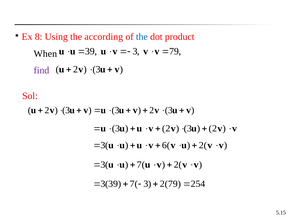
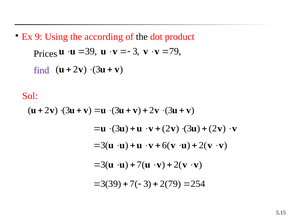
8: 8 -> 9 (39, 37)
the colour: blue -> black (142, 37)
When: When -> Prices (45, 54)
